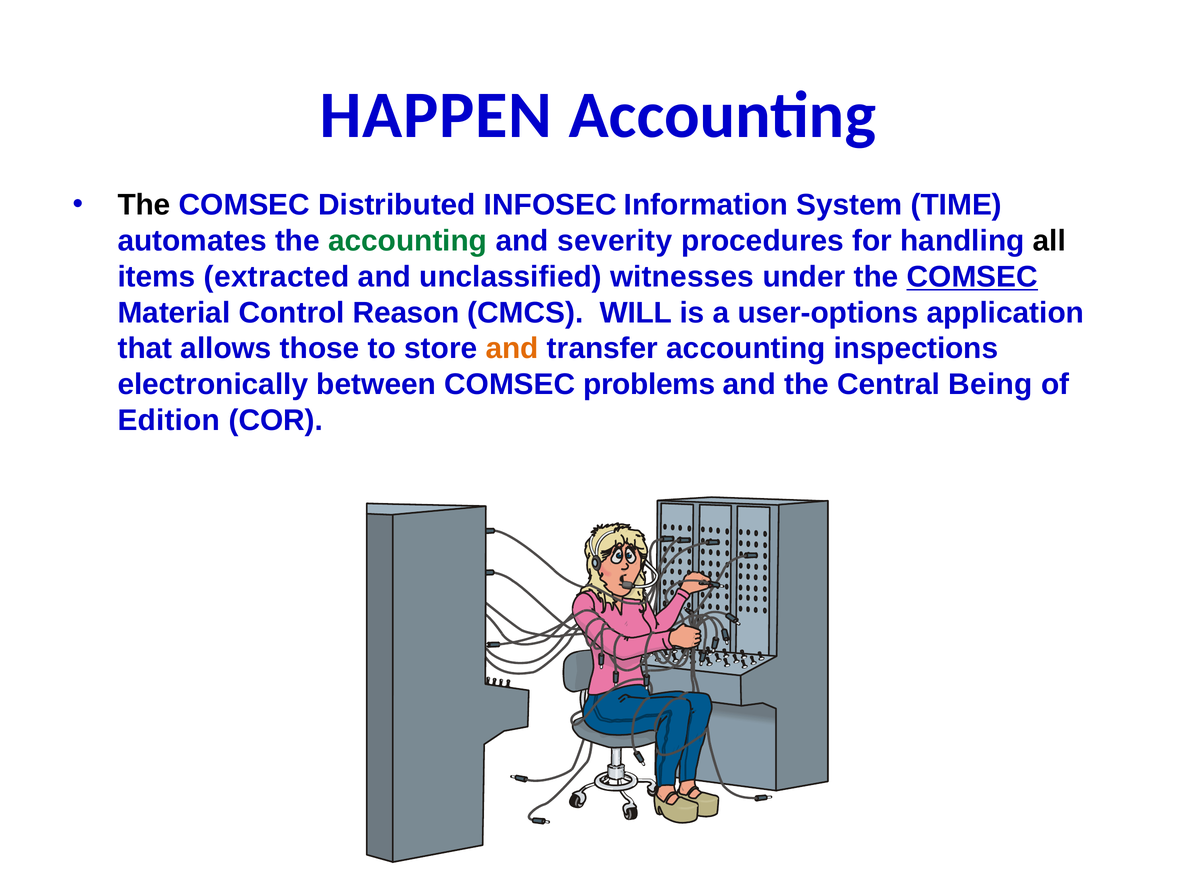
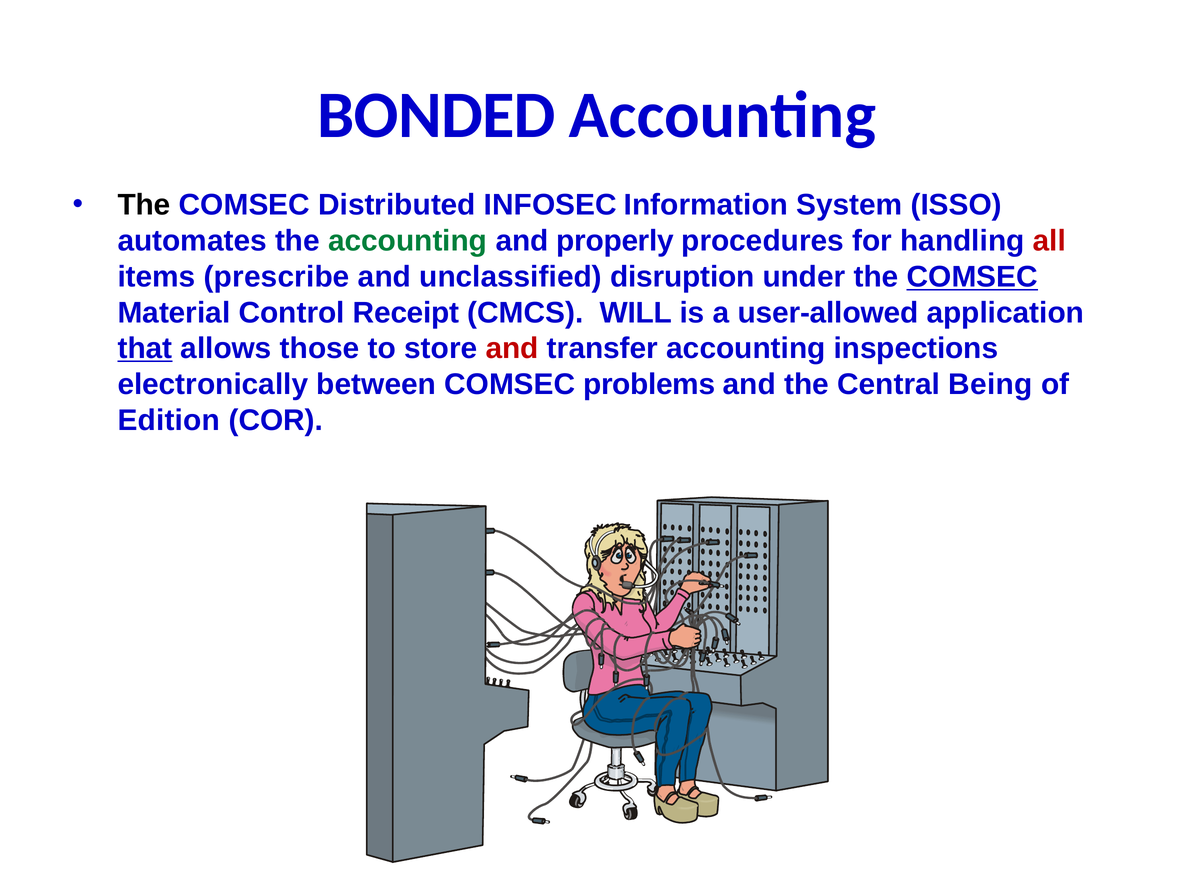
HAPPEN: HAPPEN -> BONDED (437, 115)
TIME: TIME -> ISSO (956, 205)
severity: severity -> properly (615, 241)
all colour: black -> red (1049, 241)
extracted: extracted -> prescribe (277, 277)
witnesses: witnesses -> disruption (682, 277)
Reason: Reason -> Receipt (406, 313)
user-options: user-options -> user-allowed (828, 313)
that underline: none -> present (145, 349)
and colour: orange -> red (512, 349)
